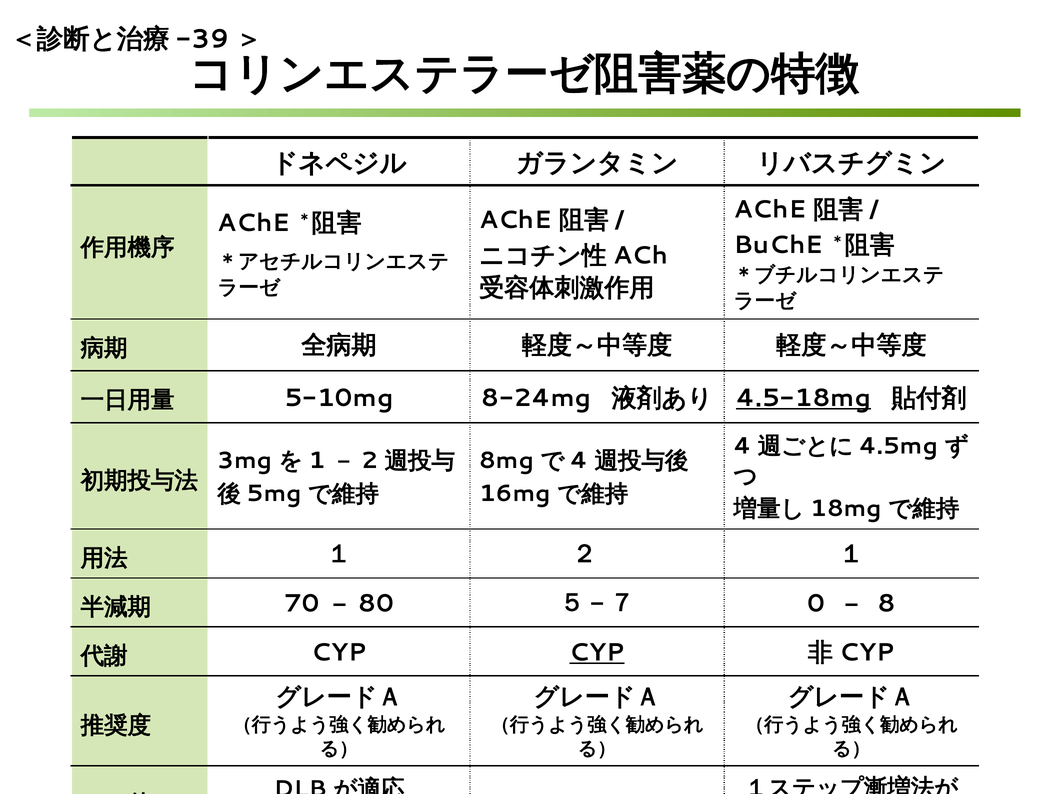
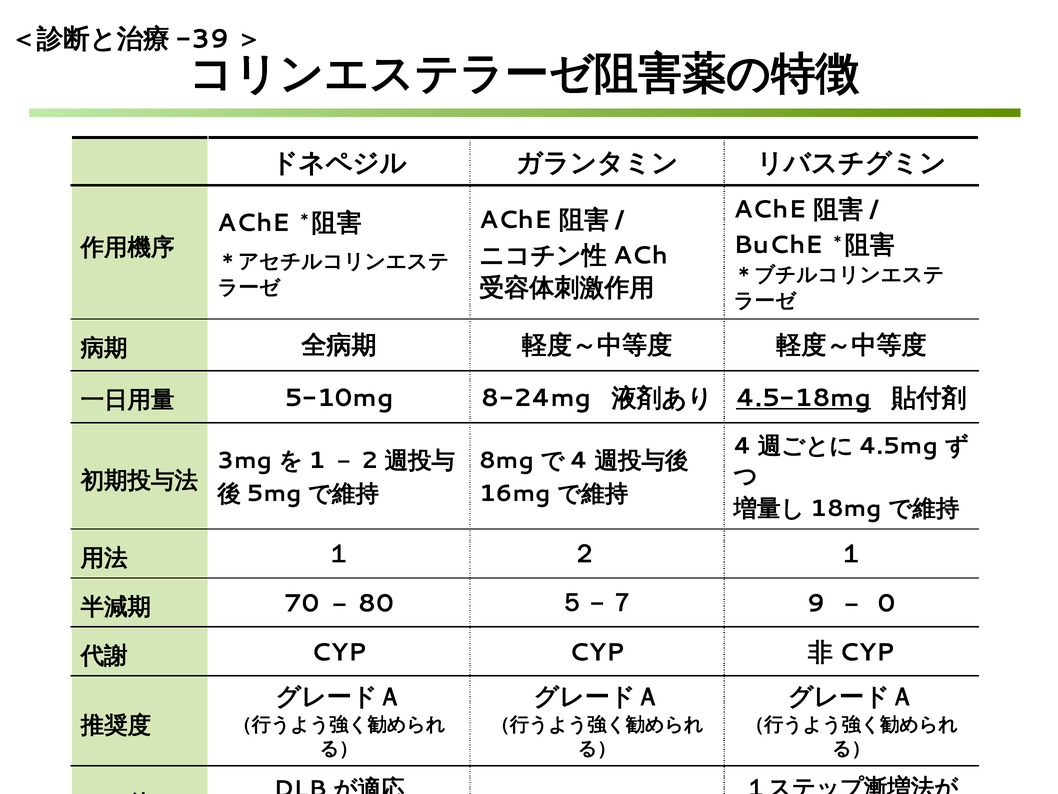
0: 0 -> 9 (816, 603)
8: 8 -> 0 (887, 603)
CYP underline: present -> none (597, 652)
